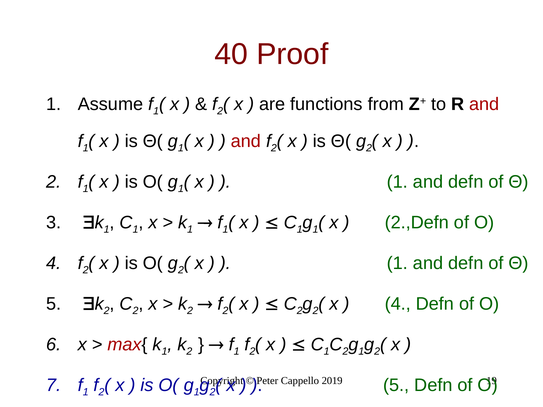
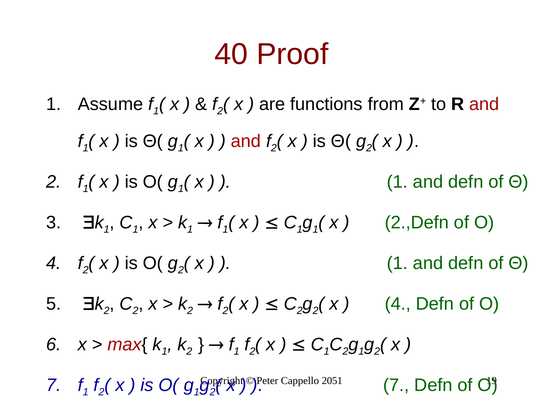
2019: 2019 -> 2051 (332, 381)
5: 5 -> 7 (396, 385)
